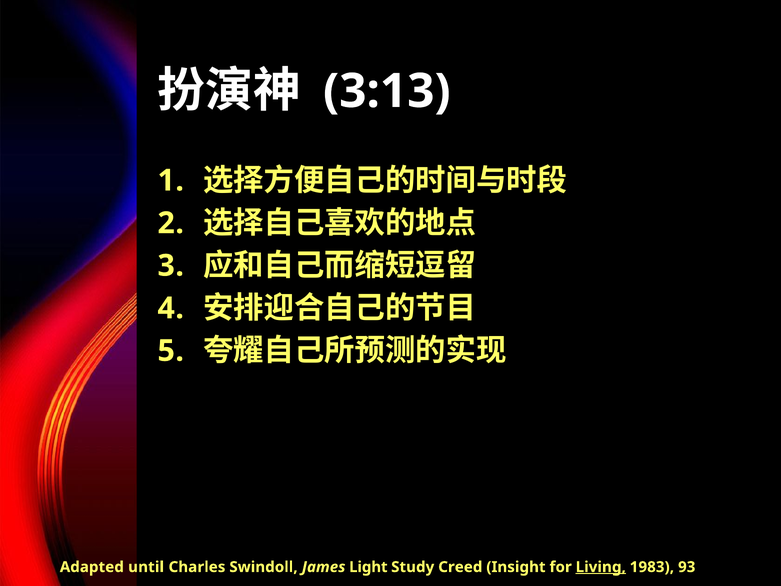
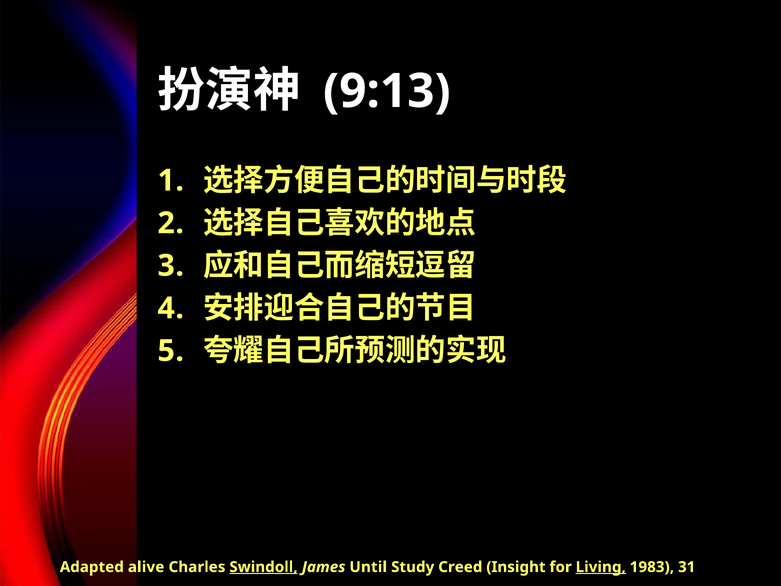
3:13: 3:13 -> 9:13 (387, 91)
until: until -> alive (146, 567)
Swindoll underline: none -> present (264, 567)
Light: Light -> Until (368, 567)
93: 93 -> 31 (687, 567)
